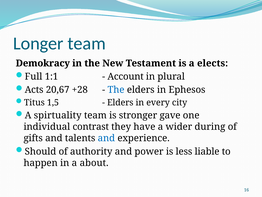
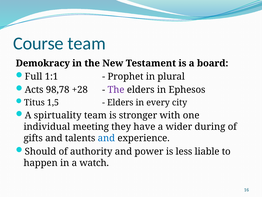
Longer: Longer -> Course (38, 43)
elects: elects -> board (213, 63)
Account: Account -> Prophet (126, 76)
20,67: 20,67 -> 98,78 (58, 90)
The colour: blue -> purple (116, 90)
gave: gave -> with (170, 115)
contrast: contrast -> meeting (91, 127)
about: about -> watch (94, 163)
